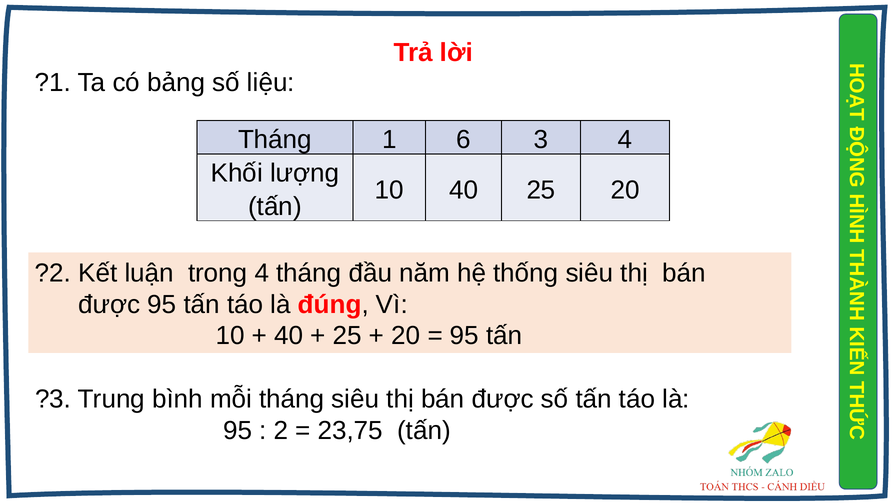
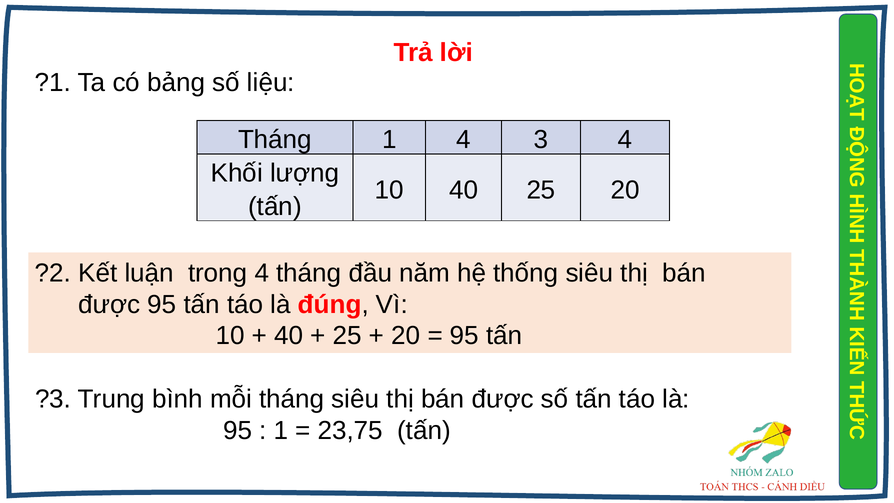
1 6: 6 -> 4 (464, 140)
2: 2 -> 1 (281, 430)
